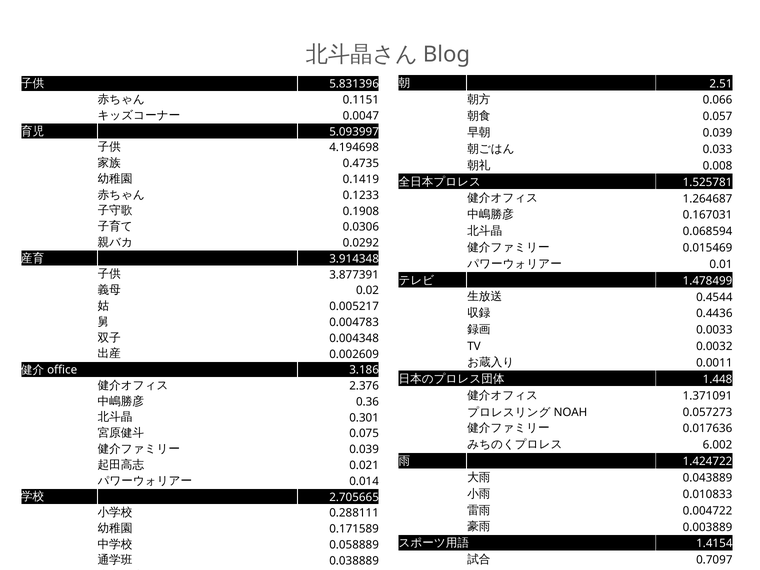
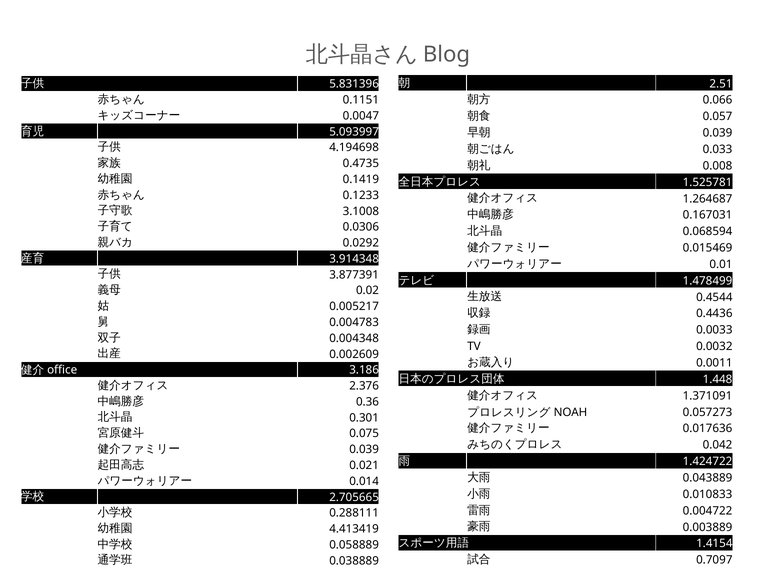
0.1908: 0.1908 -> 3.1008 (361, 211)
6.002: 6.002 -> 0.042 (718, 445)
0.171589: 0.171589 -> 4.413419 (354, 529)
